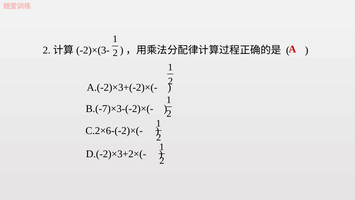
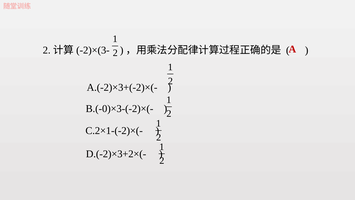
B.(-7)×3-(-2)×(-: B.(-7)×3-(-2)×(- -> B.(-0)×3-(-2)×(- (120, 108)
C.2×6-(-2)×(-: C.2×6-(-2)×(- -> C.2×1-(-2)×(- (114, 131)
